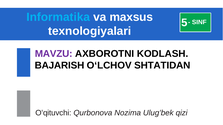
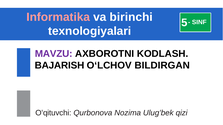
Informatika colour: light blue -> pink (58, 17)
maxsus: maxsus -> birinchi (131, 17)
SHTATIDAN: SHTATIDAN -> BILDIRGAN (162, 66)
